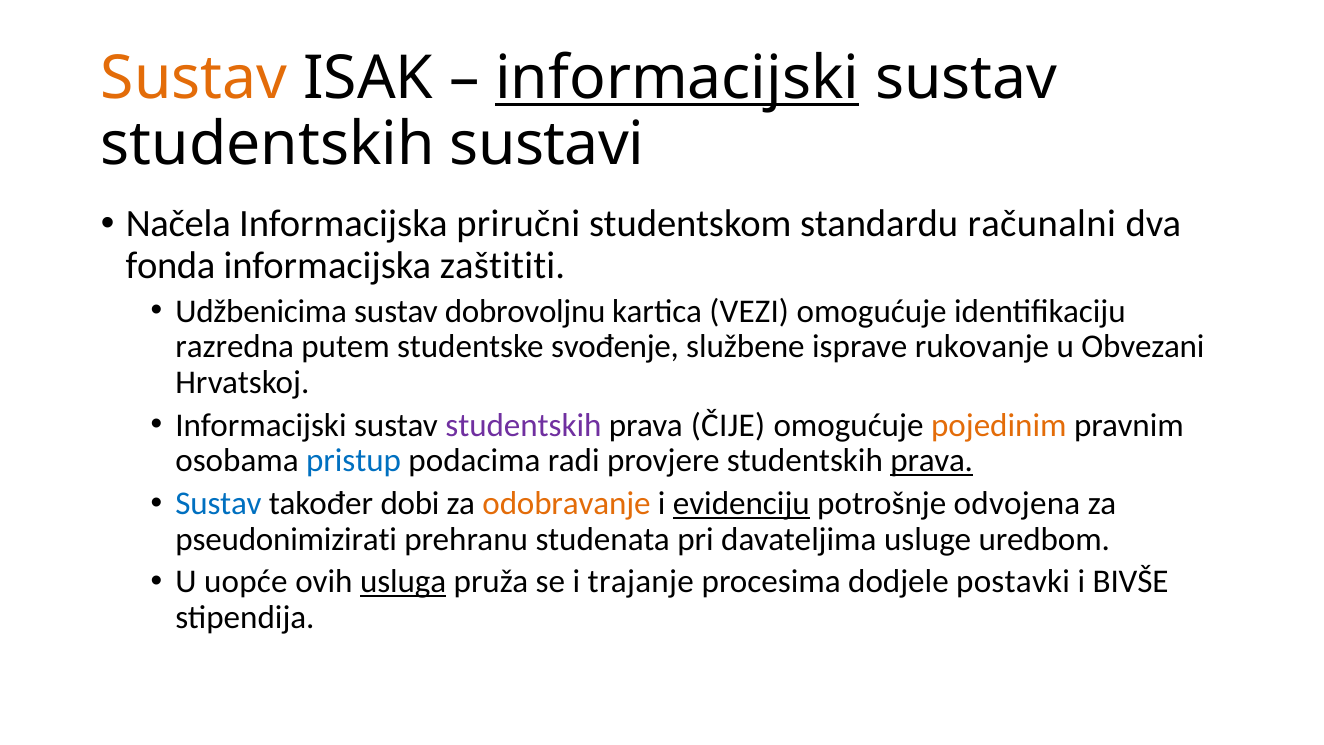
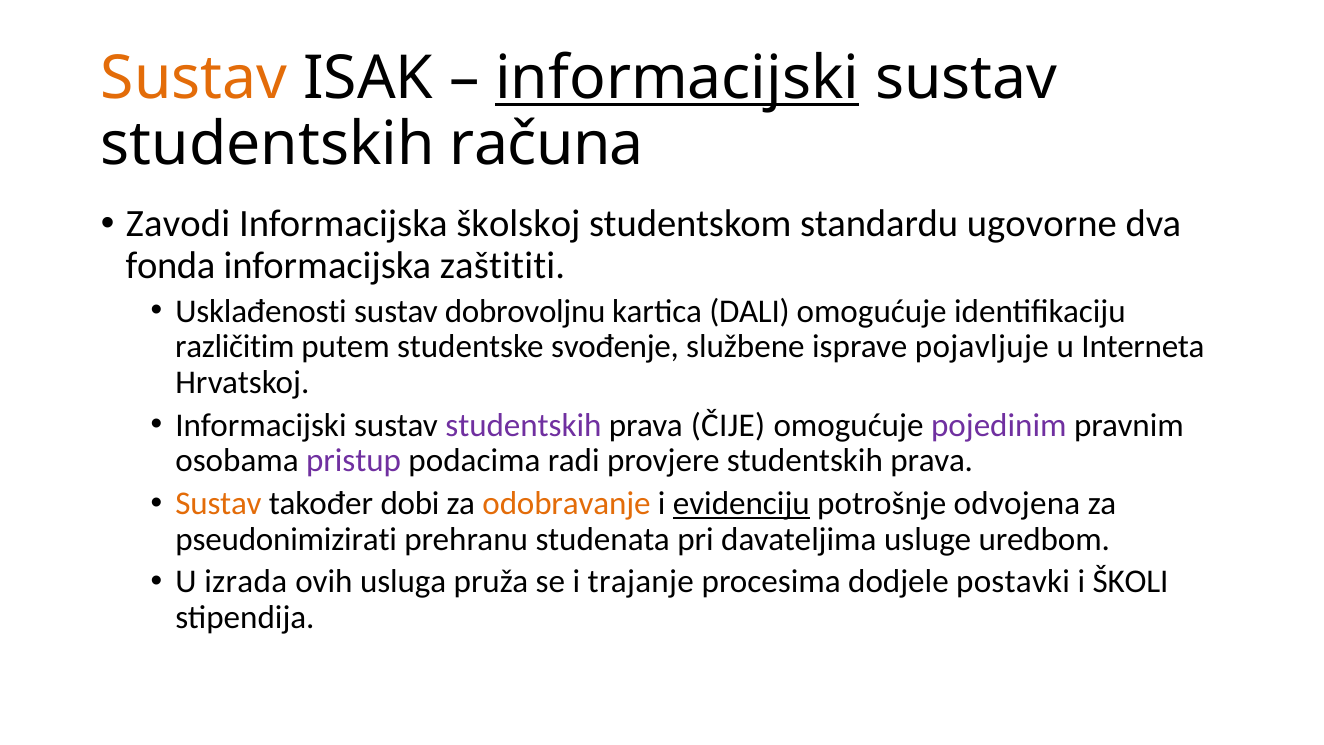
sustavi: sustavi -> računa (547, 144)
Načela: Načela -> Zavodi (178, 224)
priručni: priručni -> školskoj (518, 224)
računalni: računalni -> ugovorne (1042, 224)
Udžbenicima: Udžbenicima -> Usklađenosti (261, 311)
VEZI: VEZI -> DALI (749, 311)
razredna: razredna -> različitim (235, 347)
rukovanje: rukovanje -> pojavljuje (982, 347)
Obvezani: Obvezani -> Interneta (1143, 347)
pojedinim colour: orange -> purple (999, 425)
pristup colour: blue -> purple (354, 461)
prava underline: present -> none (932, 461)
Sustav colour: blue -> orange (219, 503)
uopće: uopće -> izrada (246, 582)
usluga underline: present -> none (403, 582)
BIVŠE: BIVŠE -> ŠKOLI (1131, 582)
